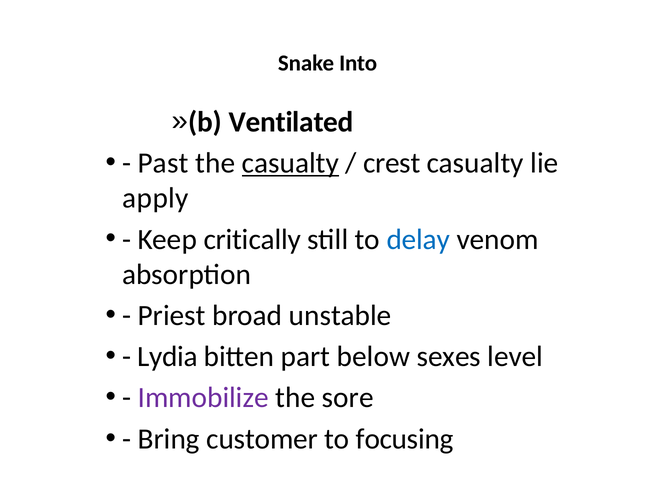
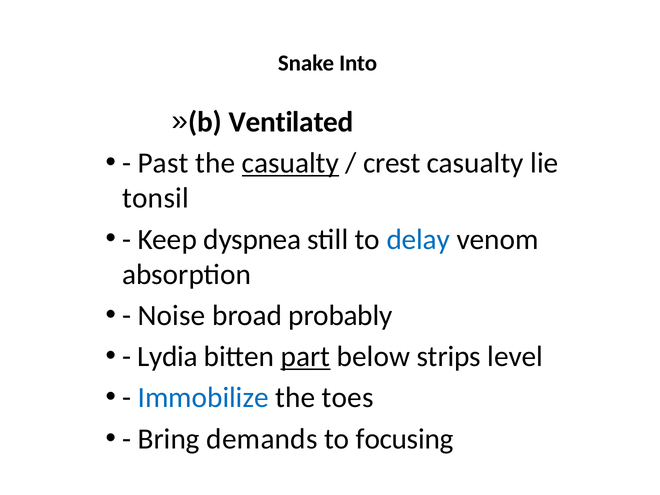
apply: apply -> tonsil (156, 198)
critically: critically -> dyspnea (252, 239)
Priest: Priest -> Noise (172, 316)
unstable: unstable -> probably (340, 316)
part underline: none -> present (306, 357)
sexes: sexes -> strips (449, 357)
Immobilize colour: purple -> blue (203, 398)
sore: sore -> toes (348, 398)
customer: customer -> demands (262, 439)
